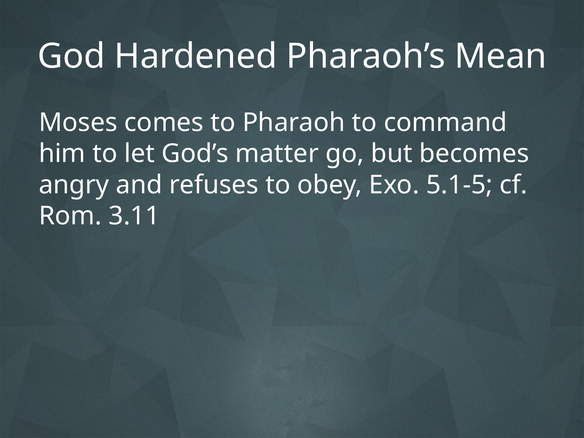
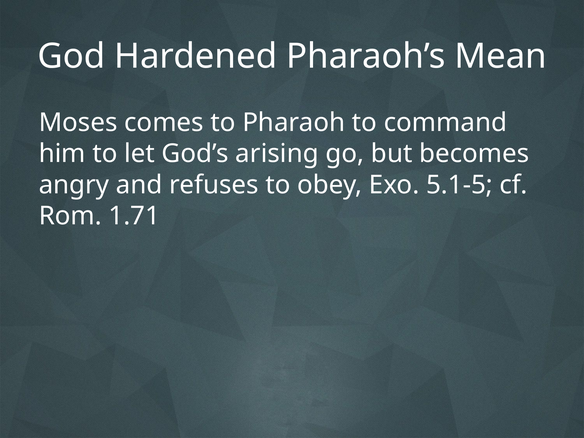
matter: matter -> arising (277, 154)
3.11: 3.11 -> 1.71 (134, 216)
